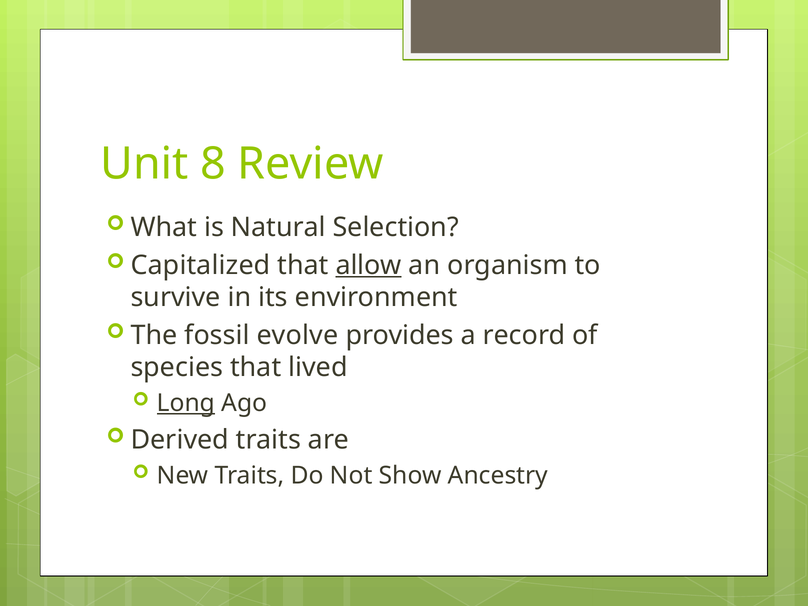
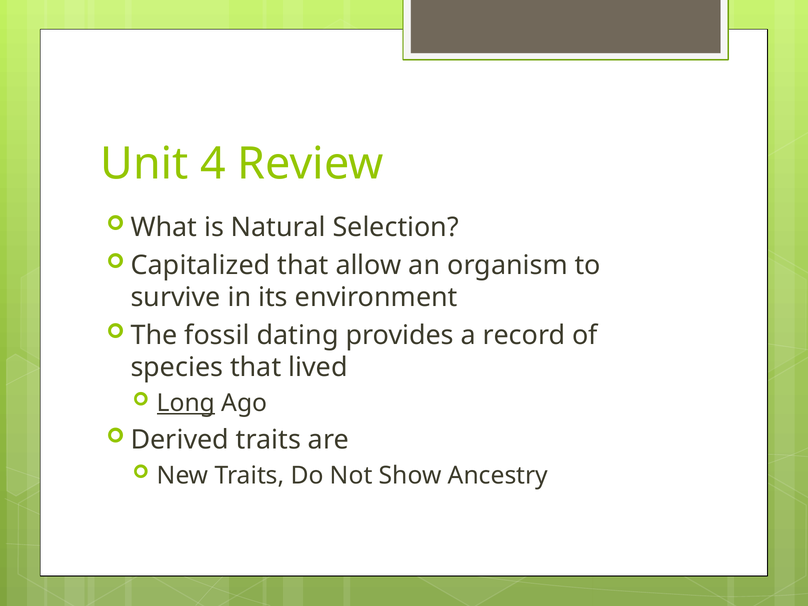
8: 8 -> 4 (213, 164)
allow underline: present -> none (369, 265)
evolve: evolve -> dating (298, 335)
